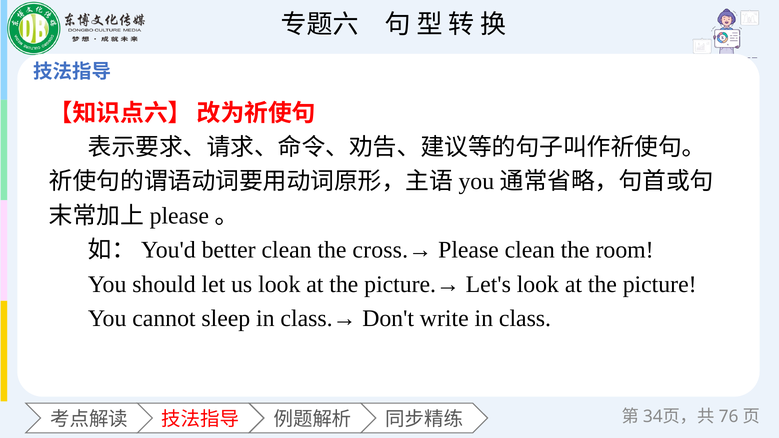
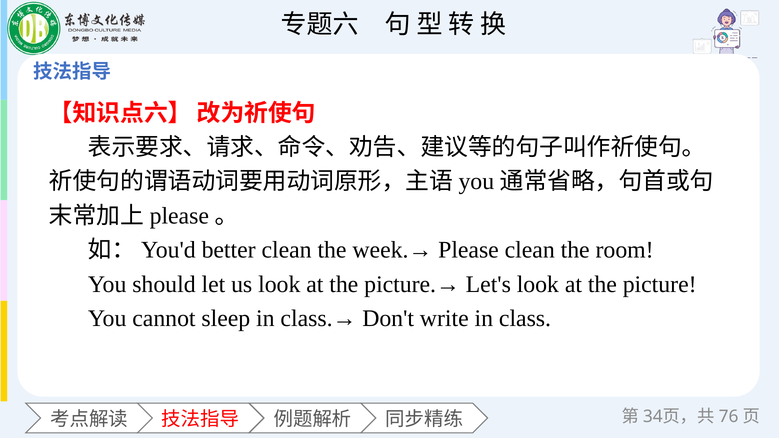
cross.→: cross.→ -> week.→ (392, 250)
